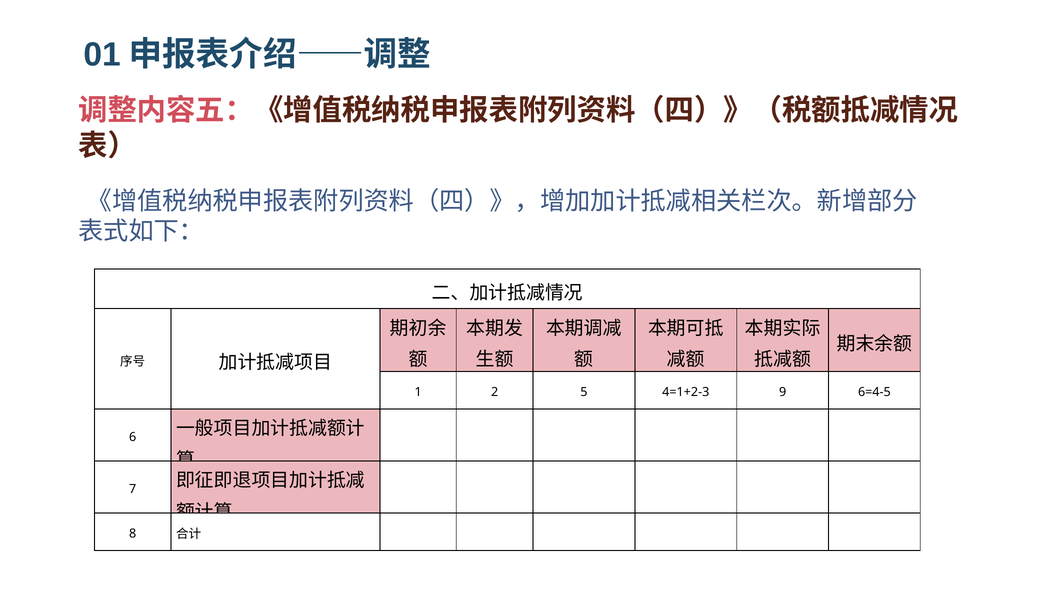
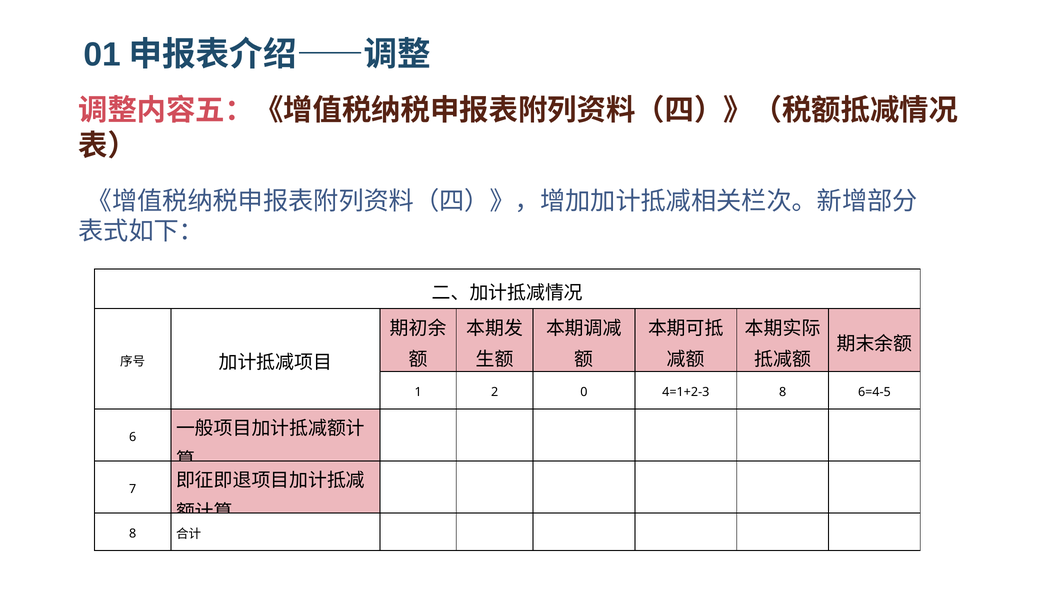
5: 5 -> 0 (584, 392)
4=1+2-3 9: 9 -> 8 (783, 392)
